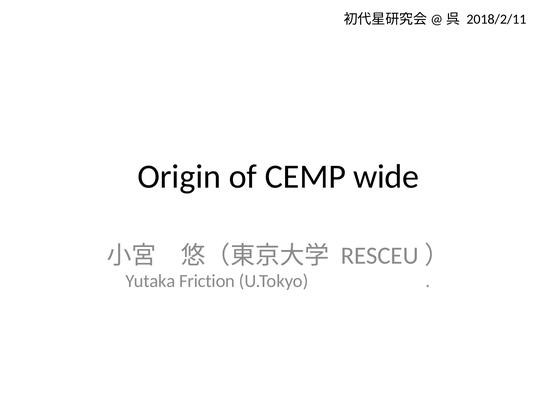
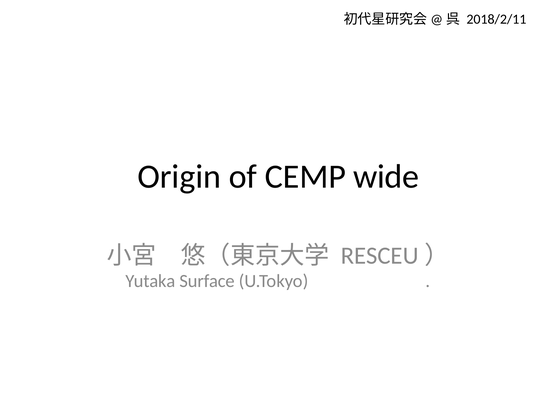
Friction: Friction -> Surface (207, 281)
